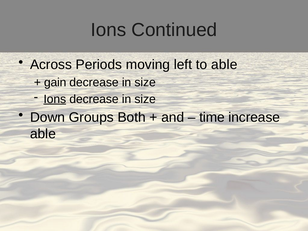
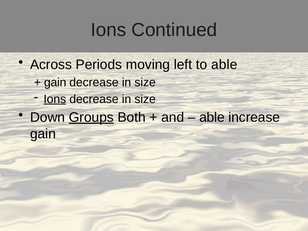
Groups underline: none -> present (91, 117)
time: time -> able (212, 117)
able: able -> gain (43, 134)
